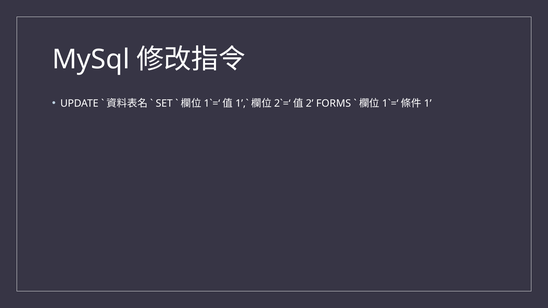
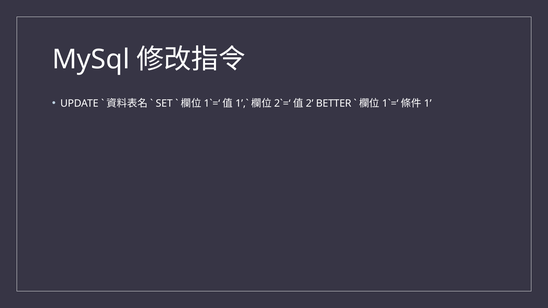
FORMS: FORMS -> BETTER (334, 103)
